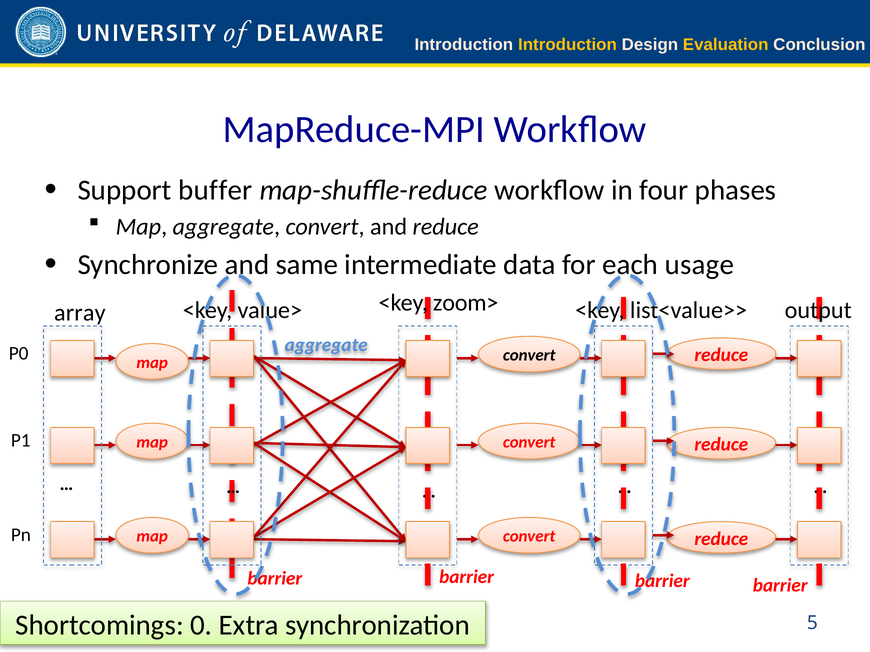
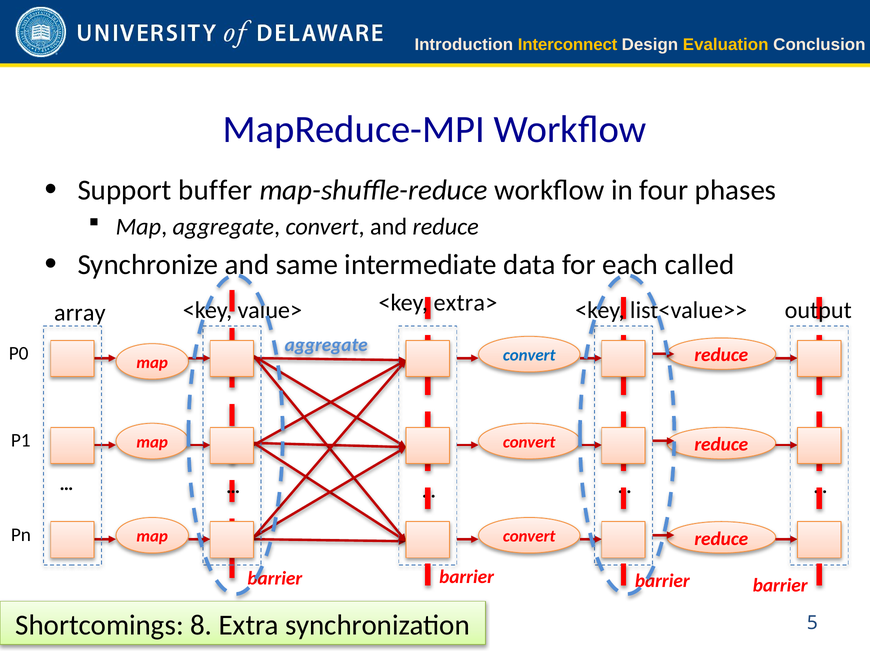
Introduction Introduction: Introduction -> Interconnect (568, 45)
usage: usage -> called (700, 265)
zoom>: zoom> -> extra> (465, 303)
convert colour: black -> blue (529, 356)
0: 0 -> 8 (201, 625)
